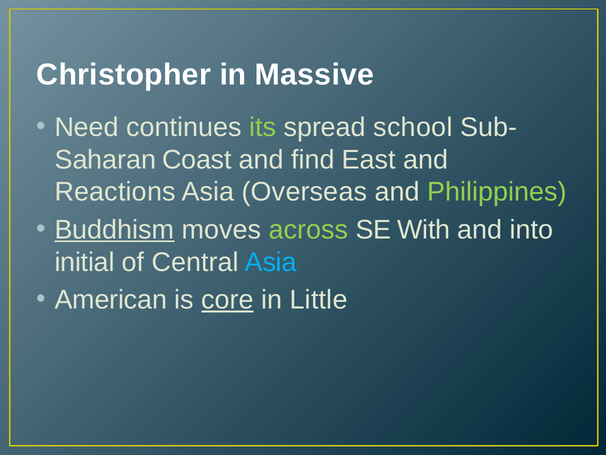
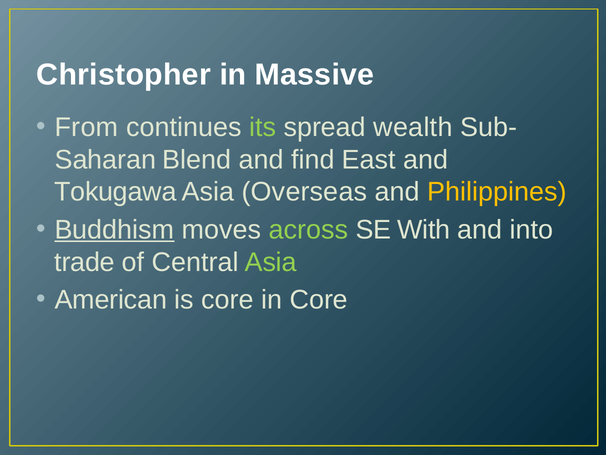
Need: Need -> From (87, 127)
school: school -> wealth (413, 127)
Coast: Coast -> Blend (197, 159)
Reactions: Reactions -> Tokugawa (115, 192)
Philippines colour: light green -> yellow (497, 192)
initial: initial -> trade (85, 262)
Asia colour: light blue -> light green (271, 262)
core underline: present -> none (227, 300)
in Little: Little -> Core (319, 300)
